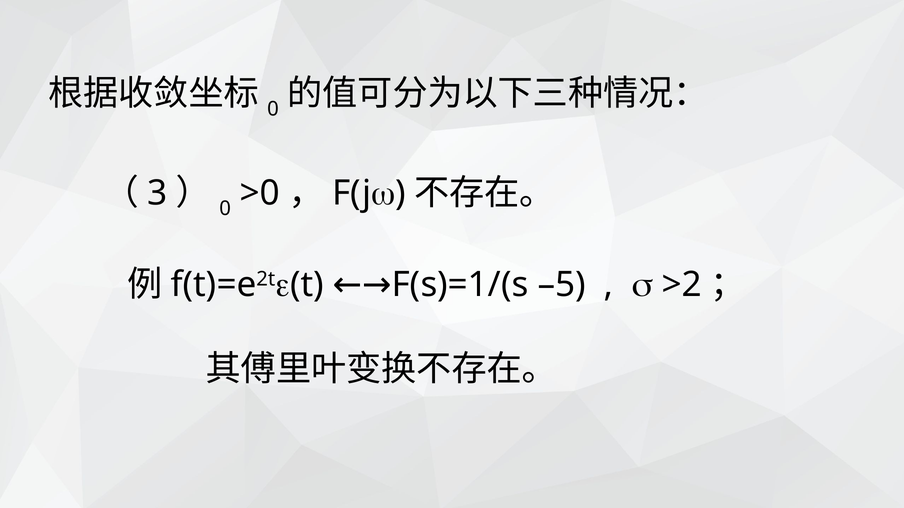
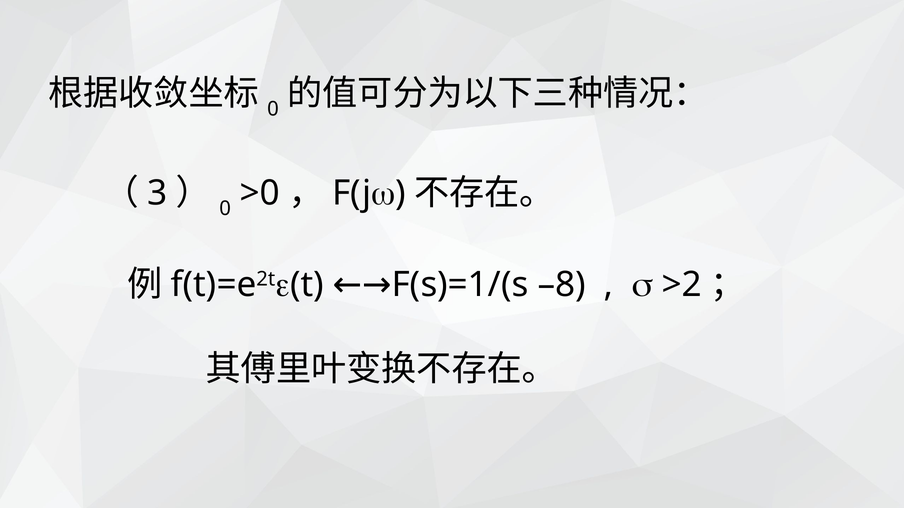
–5: –5 -> –8 (562, 285)
